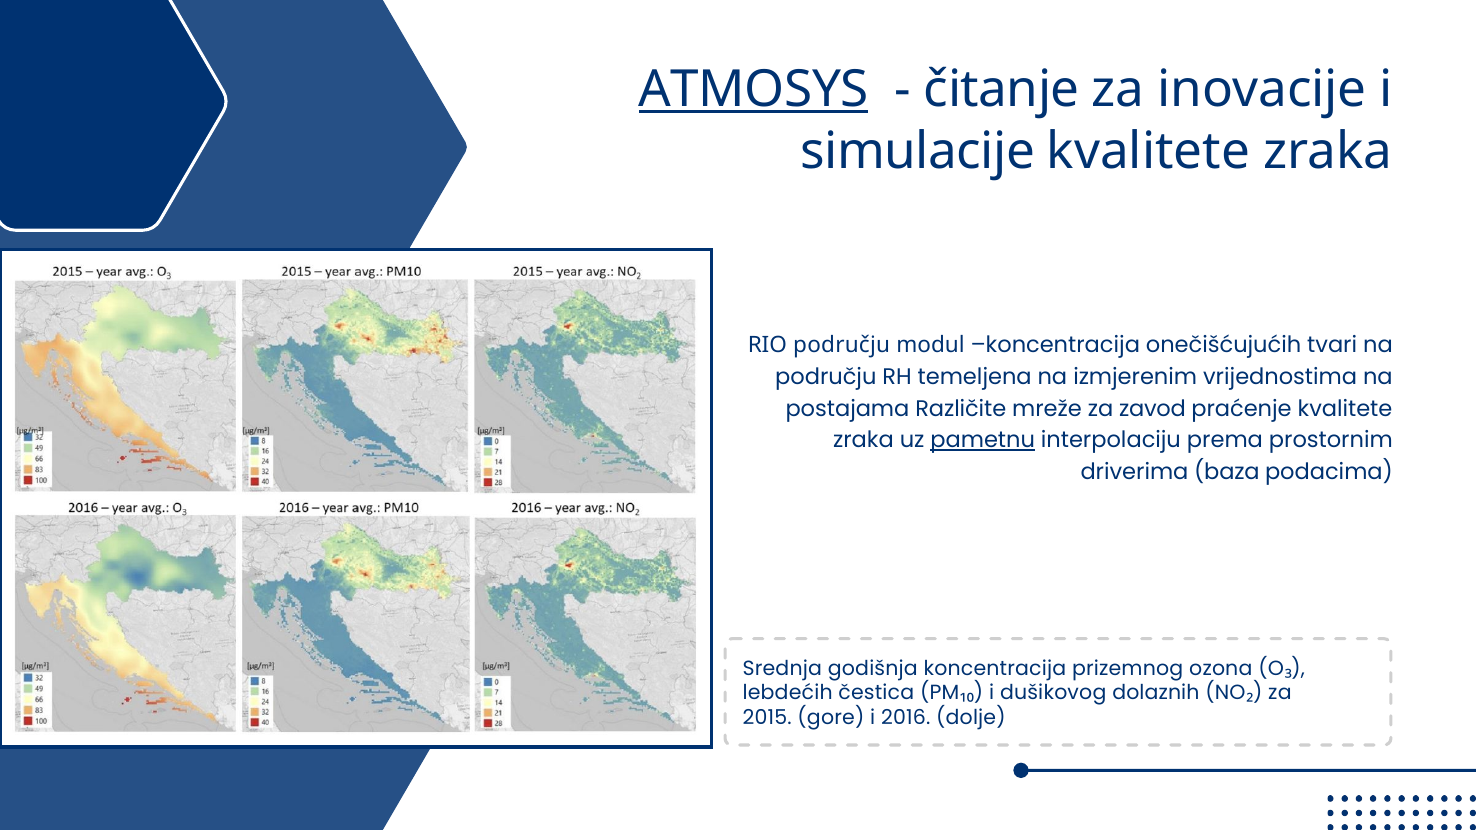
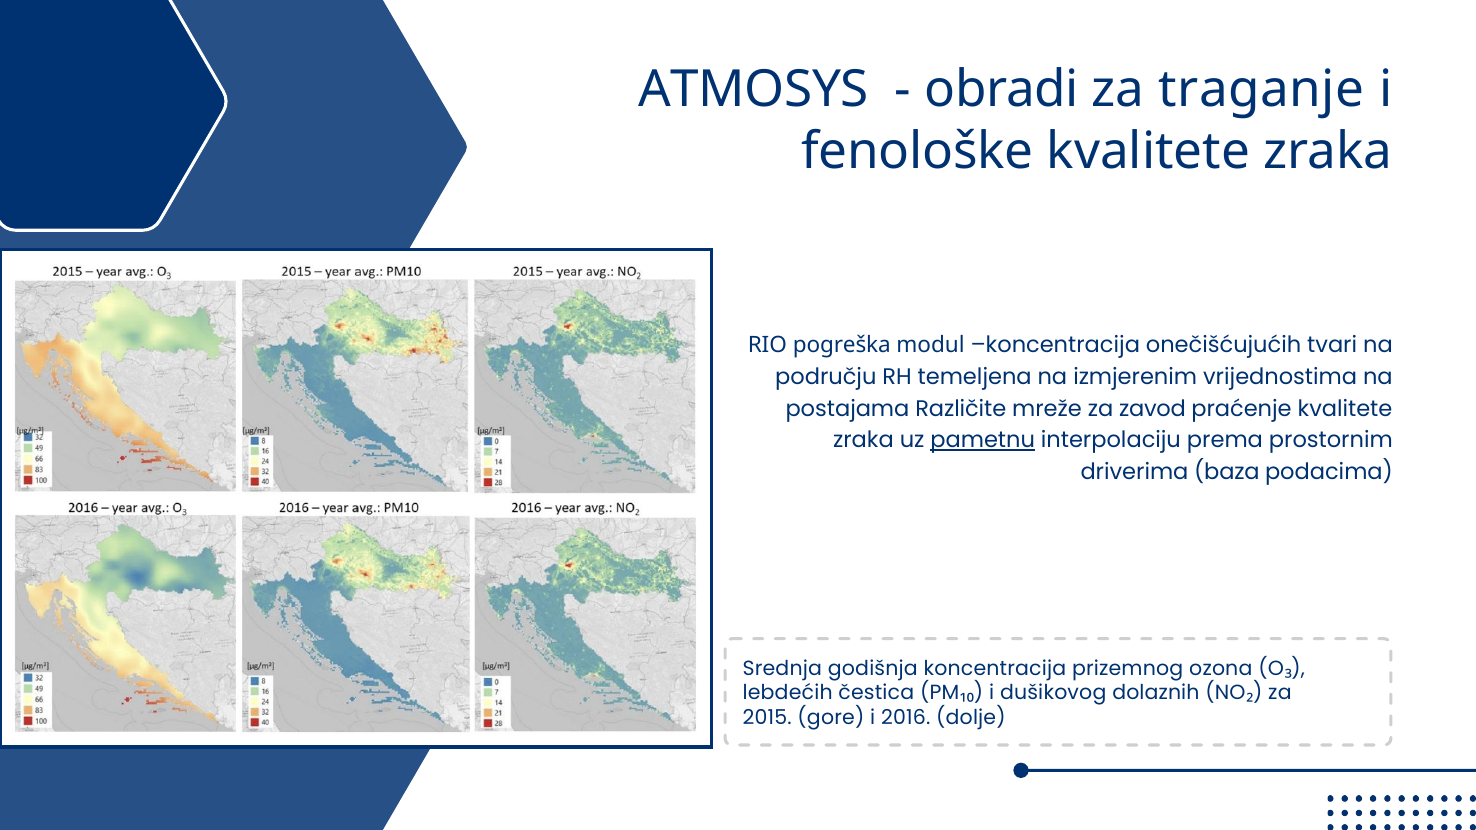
ATMOSYS underline: present -> none (754, 90)
čitanje: čitanje -> obradi (1002, 90)
inovacije: inovacije -> traganje (1262, 90)
simulacije: simulacije -> fenološke (918, 151)
RIO području: području -> pogreška (842, 346)
